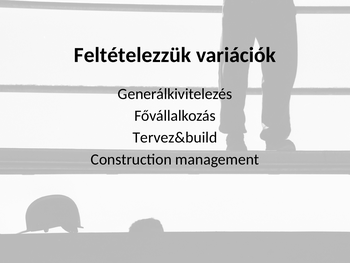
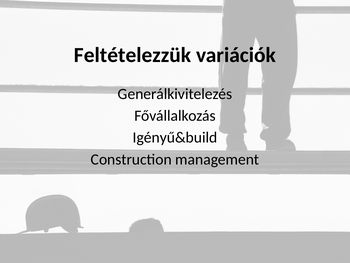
Tervez&build: Tervez&build -> Igényű&build (175, 137)
